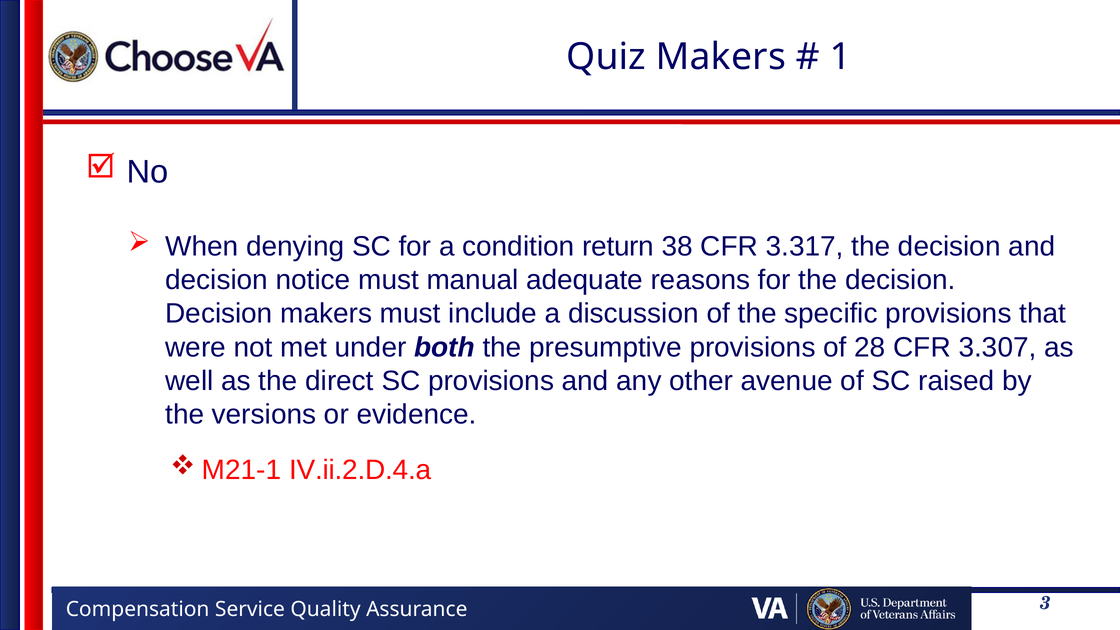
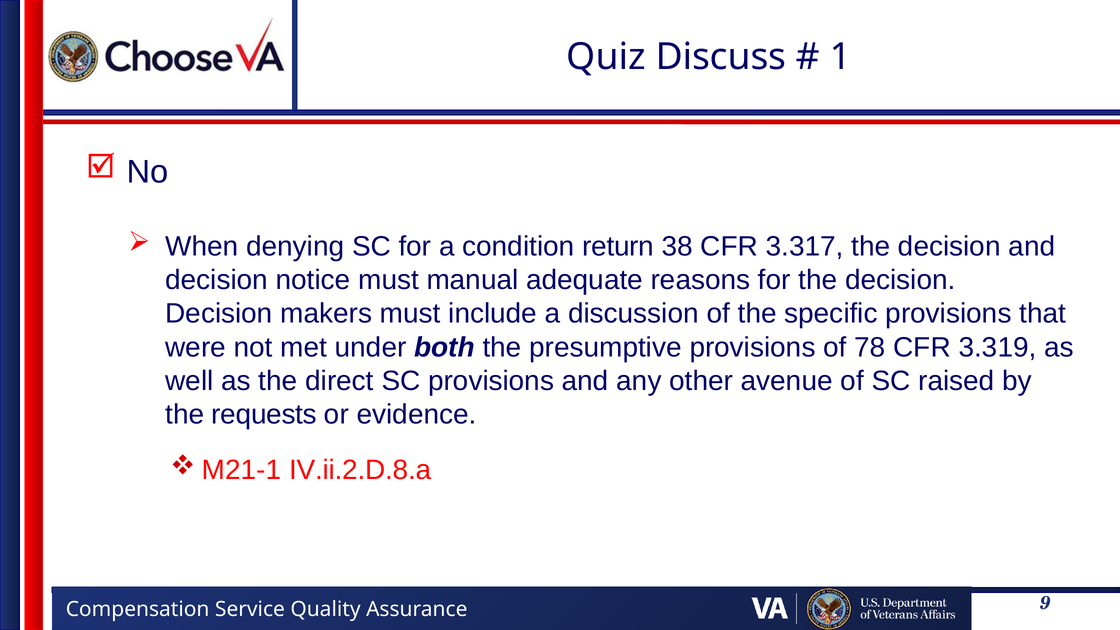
Quiz Makers: Makers -> Discuss (721, 57)
28: 28 -> 78 (870, 347)
3.307: 3.307 -> 3.319 (998, 347)
versions: versions -> requests (264, 414)
IV.ii.2.D.4.a: IV.ii.2.D.4.a -> IV.ii.2.D.8.a (360, 470)
3: 3 -> 9 (1045, 603)
